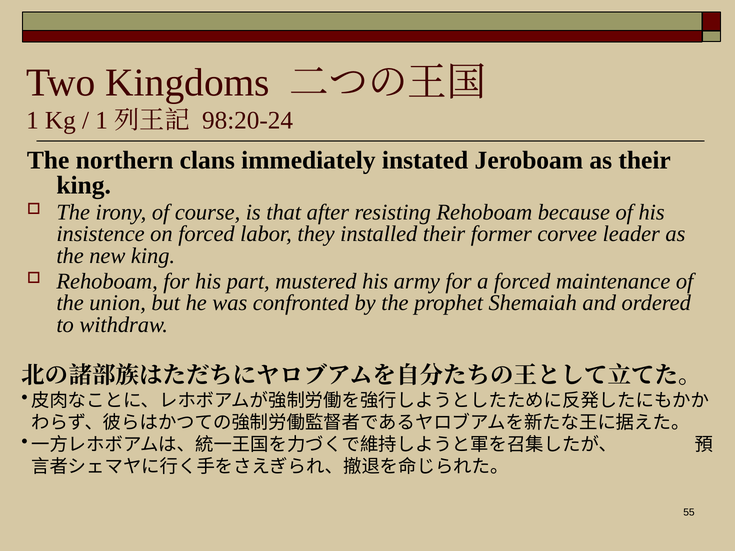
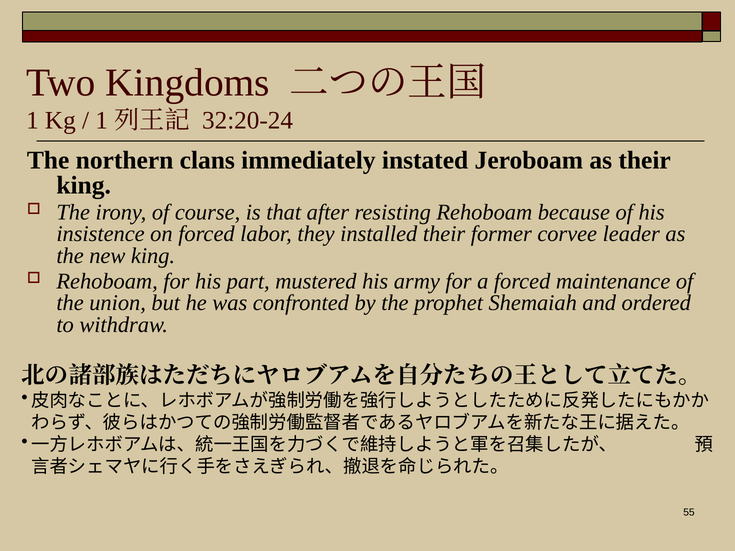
98:20-24: 98:20-24 -> 32:20-24 (248, 121)
